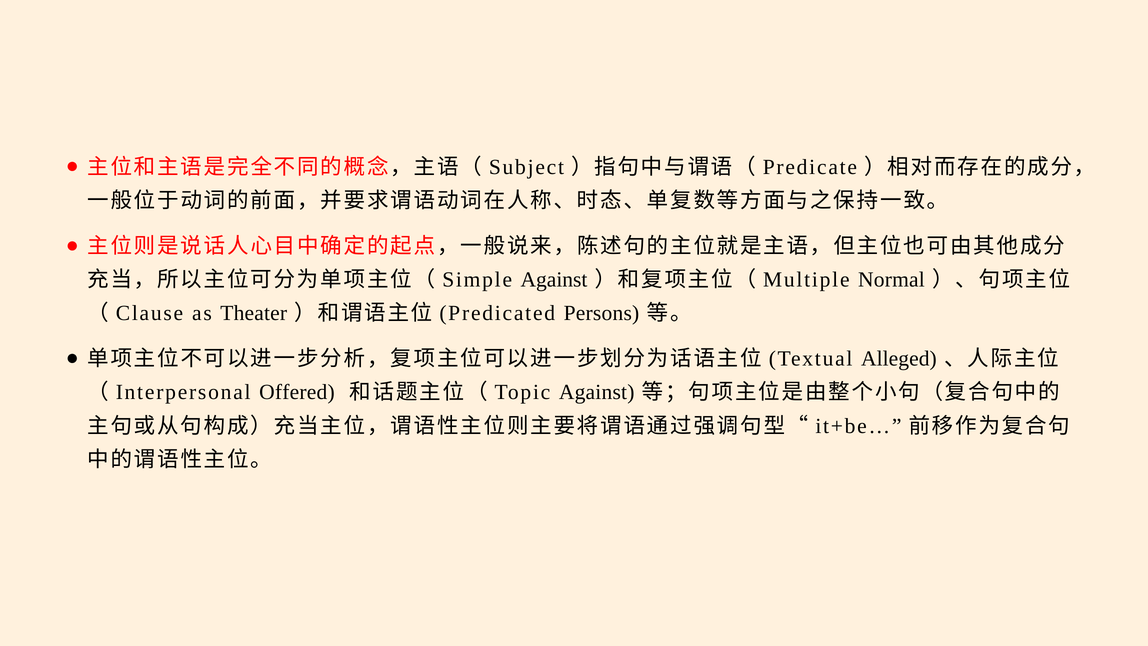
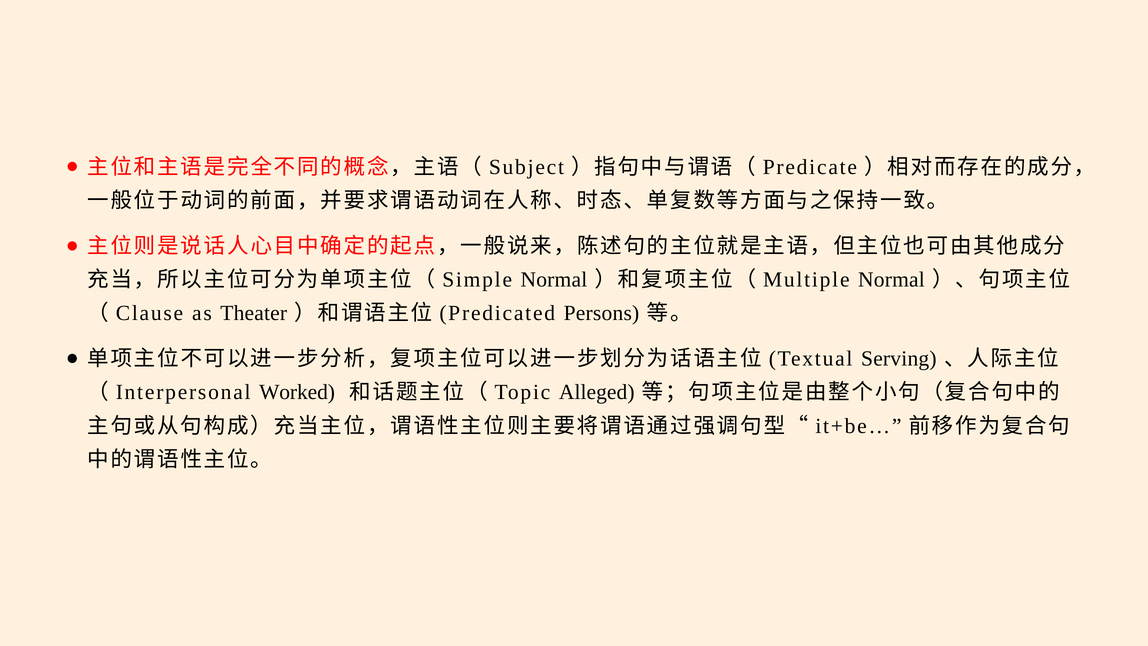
Against: Against -> Normal (554, 280)
Alleged: Alleged -> Serving (899, 359)
Offered: Offered -> Worked (297, 392)
Against: Against -> Alleged (597, 392)
